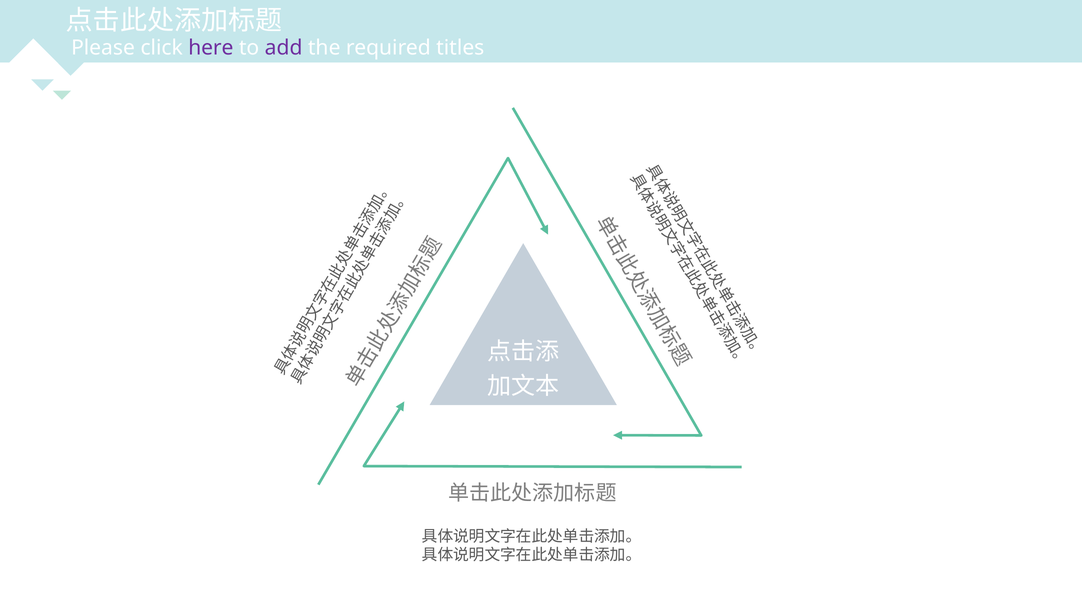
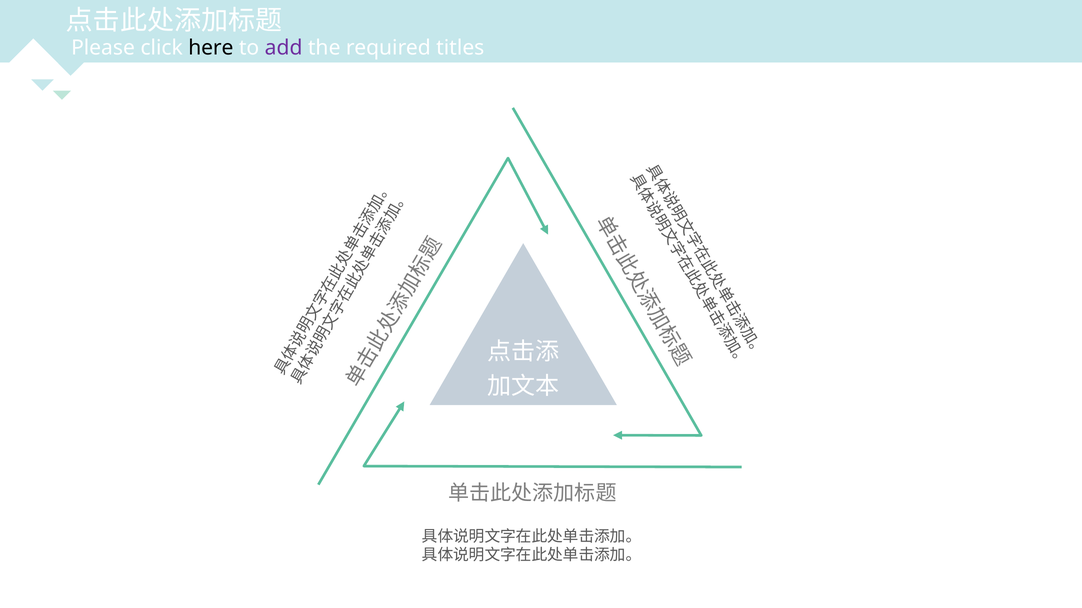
here colour: purple -> black (211, 48)
